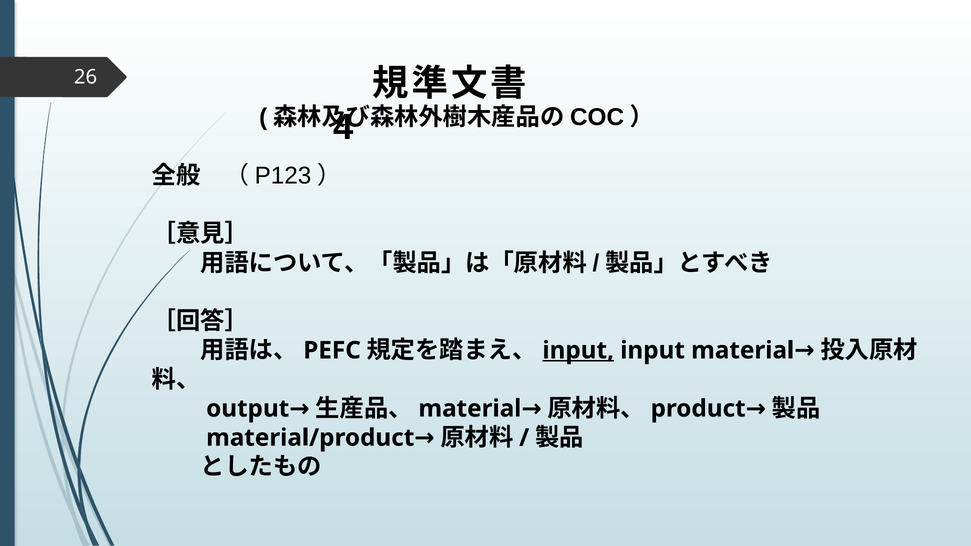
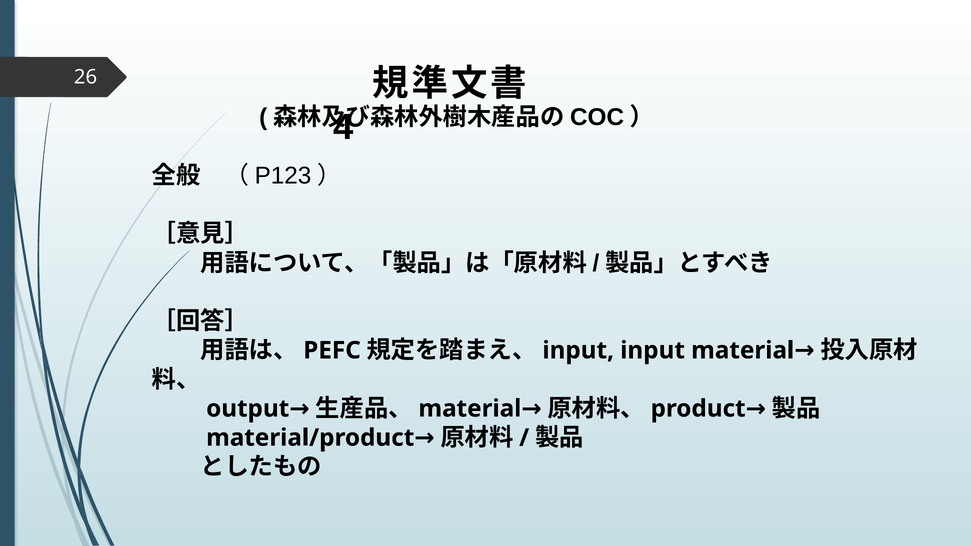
input underline: present -> none (578, 350)
